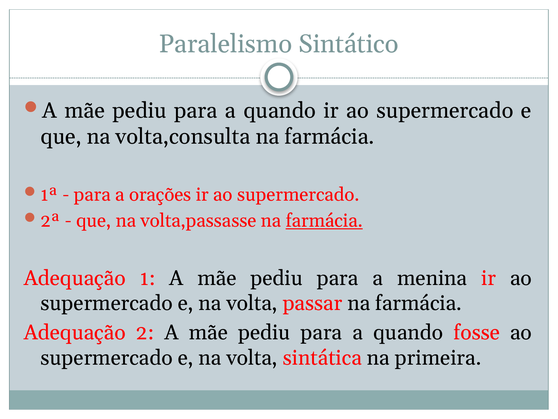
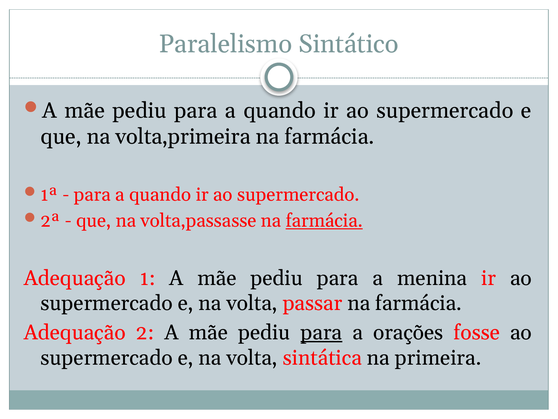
volta,consulta: volta,consulta -> volta,primeira (183, 136)
orações: orações -> quando (160, 194)
para underline: none -> present (321, 332)
quando: quando -> orações (408, 332)
